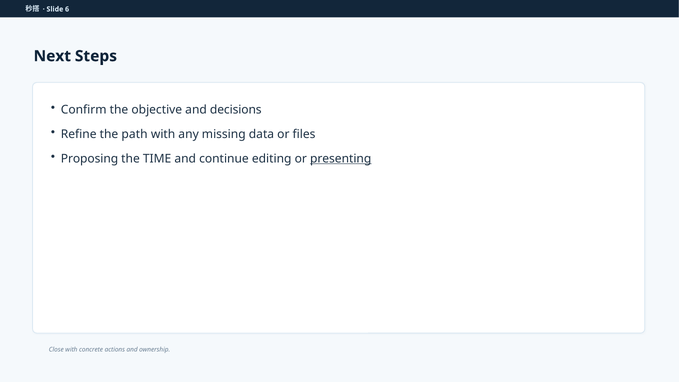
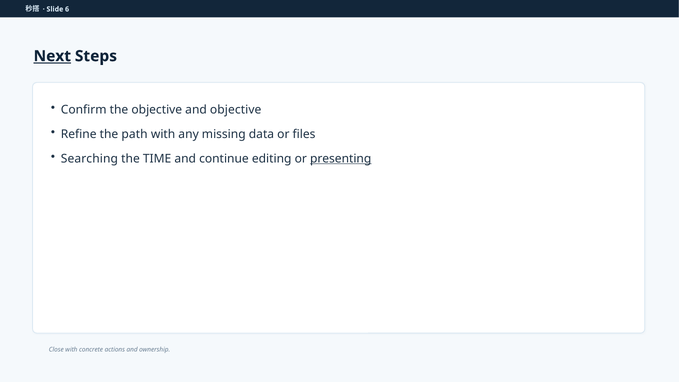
Next underline: none -> present (52, 56)
and decisions: decisions -> objective (236, 110)
Proposing: Proposing -> Searching (89, 159)
